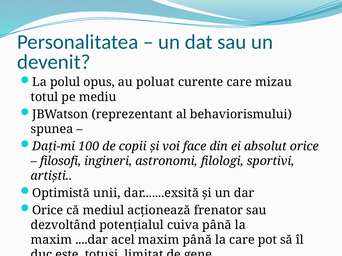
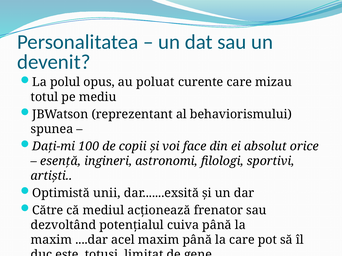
filosofi: filosofi -> esență (60, 161)
Orice: Orice -> Către (48, 211)
